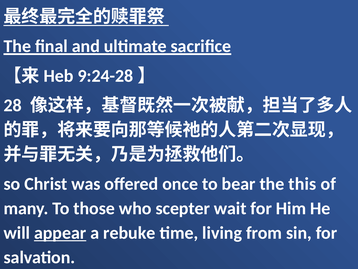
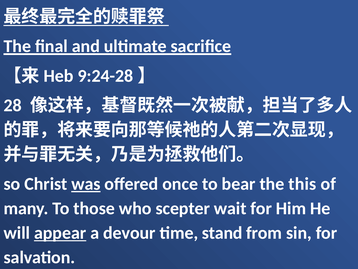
was underline: none -> present (86, 184)
rebuke: rebuke -> devour (129, 233)
living: living -> stand (222, 233)
